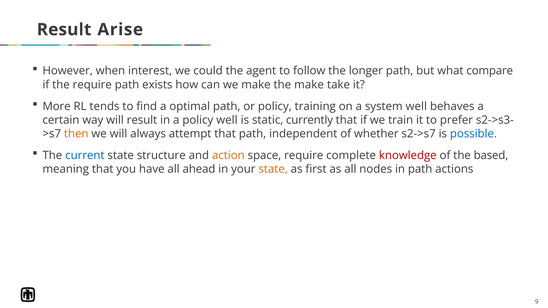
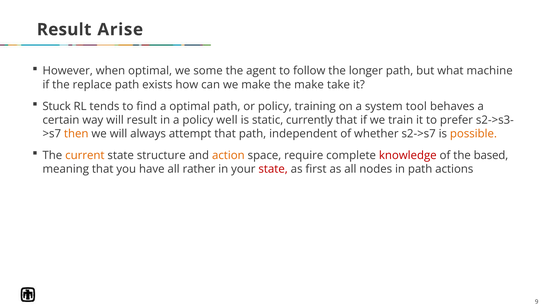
when interest: interest -> optimal (150, 71)
could: could -> some (208, 71)
compare: compare -> machine (490, 71)
the require: require -> replace (92, 85)
More: More -> Stuck (57, 106)
system well: well -> tool (416, 106)
possible colour: blue -> orange (473, 134)
current colour: blue -> orange (85, 156)
ahead: ahead -> rather (199, 169)
state colour: orange -> red (273, 169)
